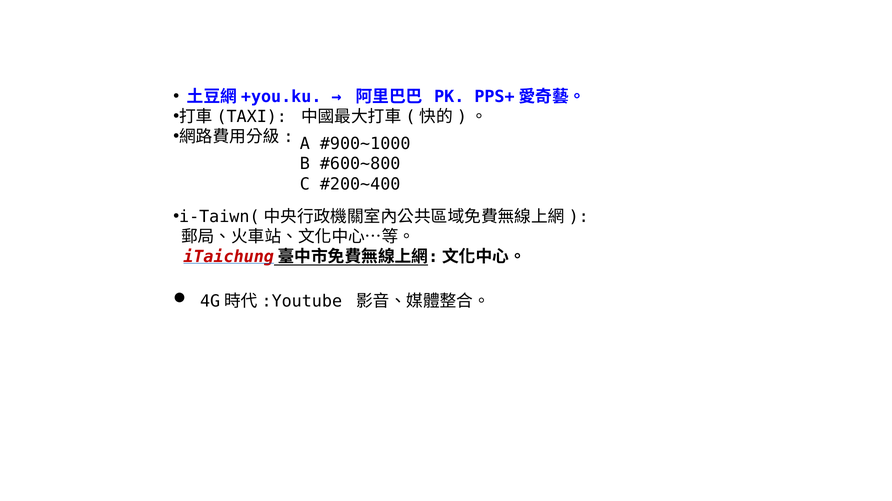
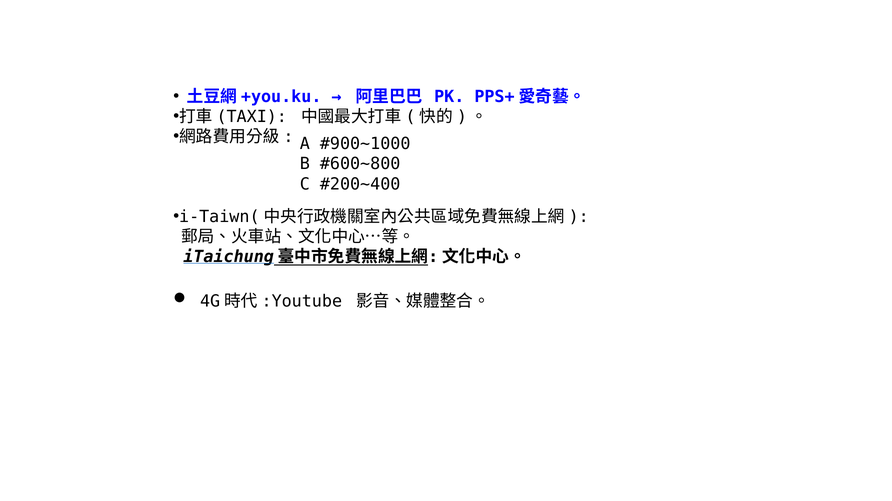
iTaichung colour: red -> black (229, 257)
